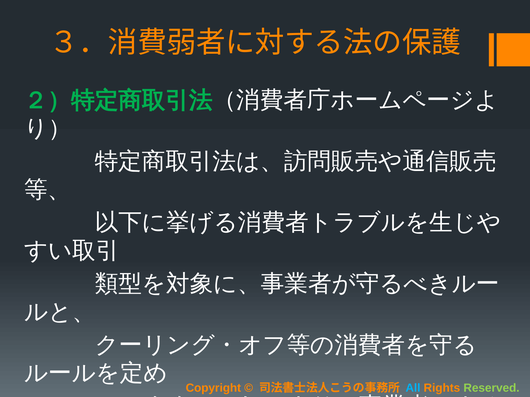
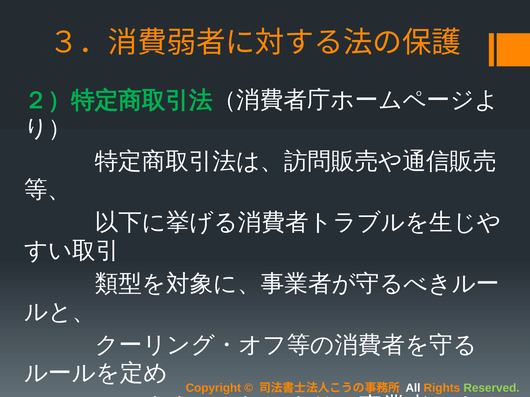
All colour: light blue -> white (413, 388)
